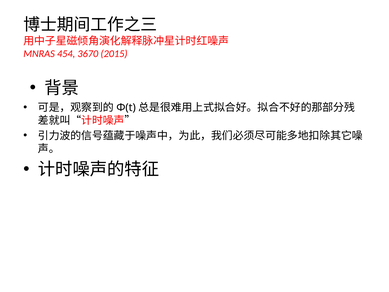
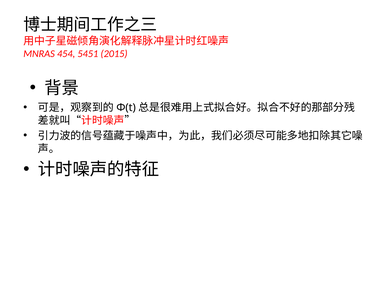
3670: 3670 -> 5451 (88, 54)
